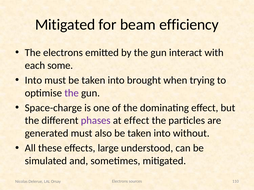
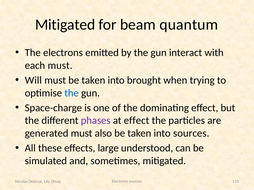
efficiency: efficiency -> quantum (189, 25)
each some: some -> must (60, 66)
Into: Into -> Will (33, 80)
the colour: purple -> blue (72, 93)
into without: without -> sources (191, 134)
